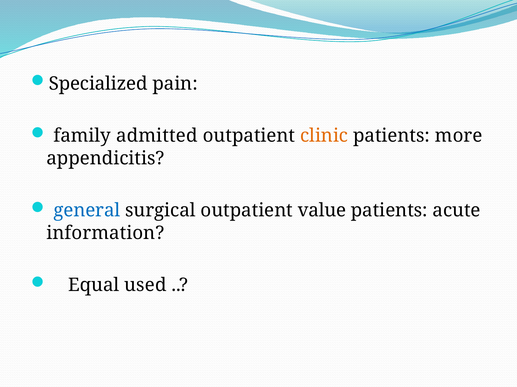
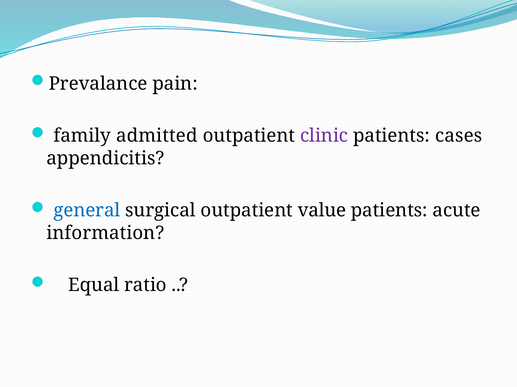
Specialized: Specialized -> Prevalance (98, 84)
clinic colour: orange -> purple (324, 136)
more: more -> cases (459, 136)
used: used -> ratio (145, 286)
